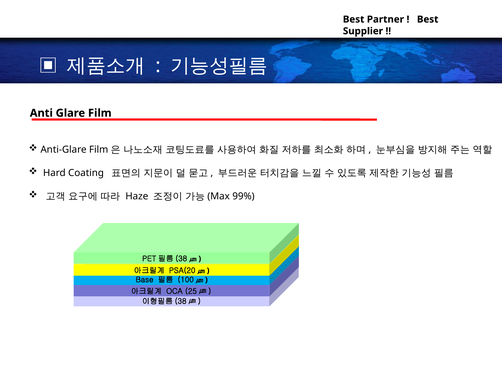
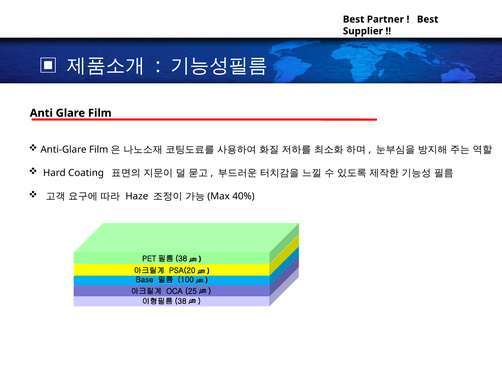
99%: 99% -> 40% (243, 197)
